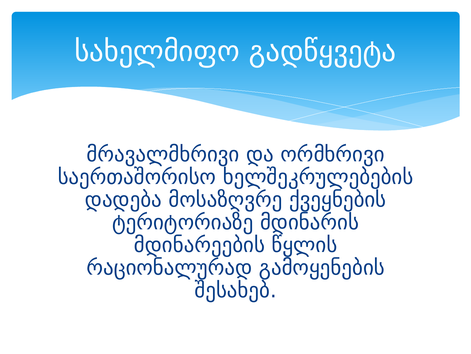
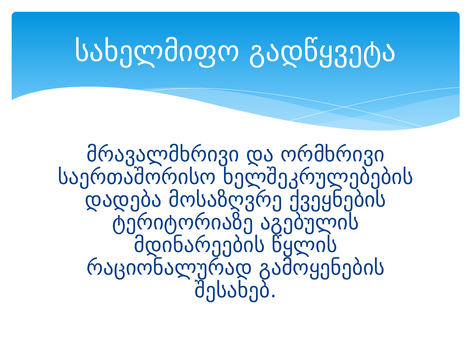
მდინარის: მდინარის -> აგებულის (310, 222)
